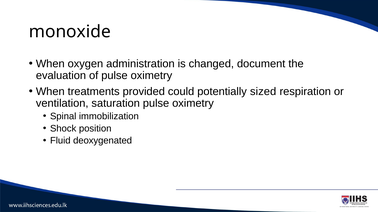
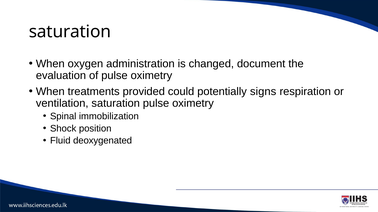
monoxide: monoxide -> saturation (70, 32)
sized: sized -> signs (263, 92)
